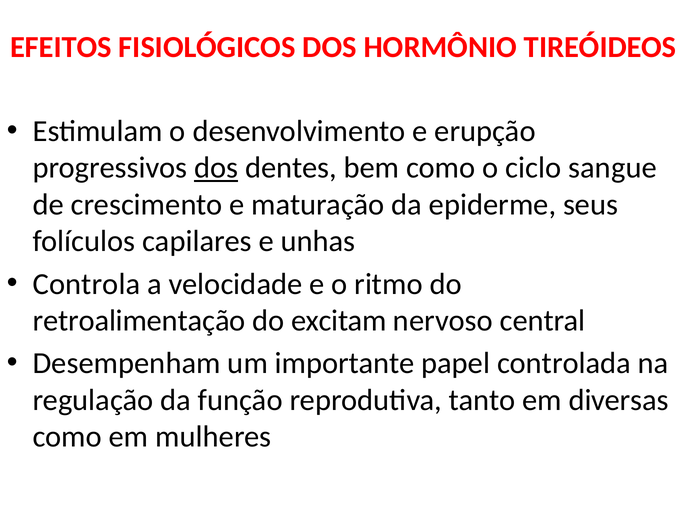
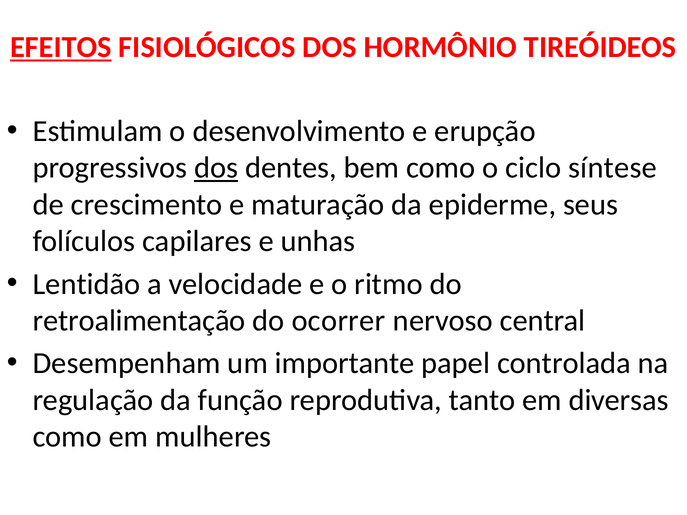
EFEITOS underline: none -> present (61, 47)
sangue: sangue -> síntese (613, 168)
Controla: Controla -> Lentidão (87, 284)
excitam: excitam -> ocorrer (339, 321)
